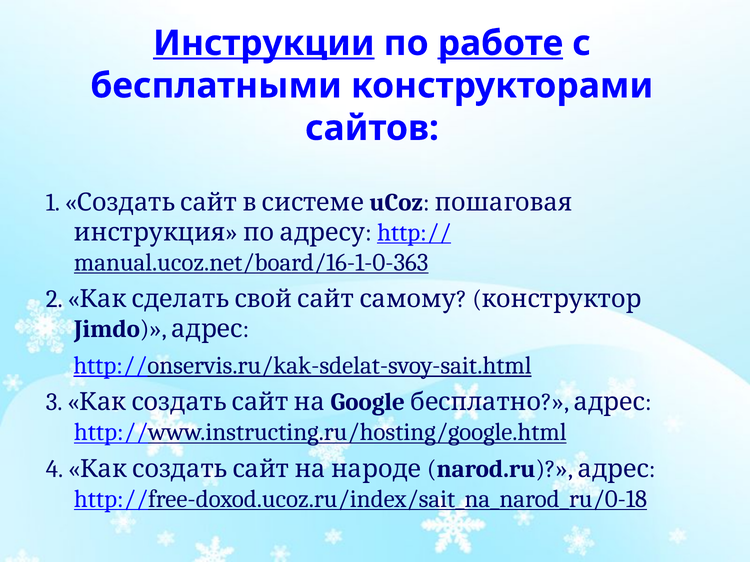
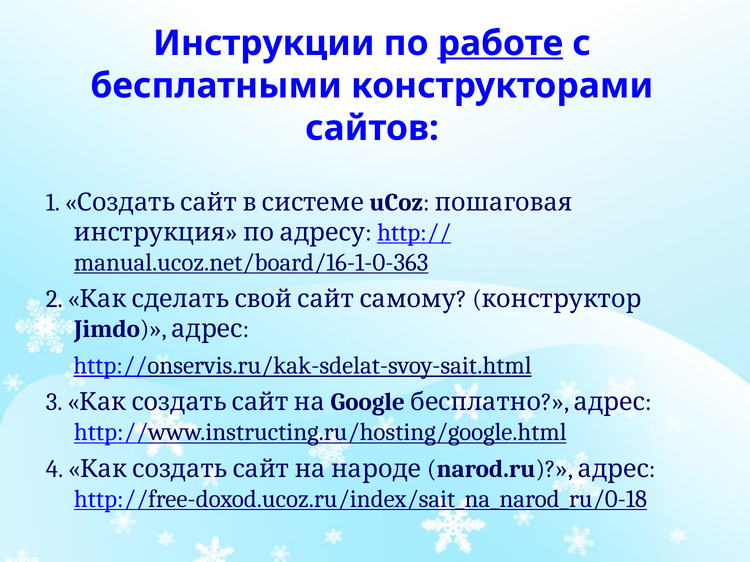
Инструкции underline: present -> none (264, 43)
